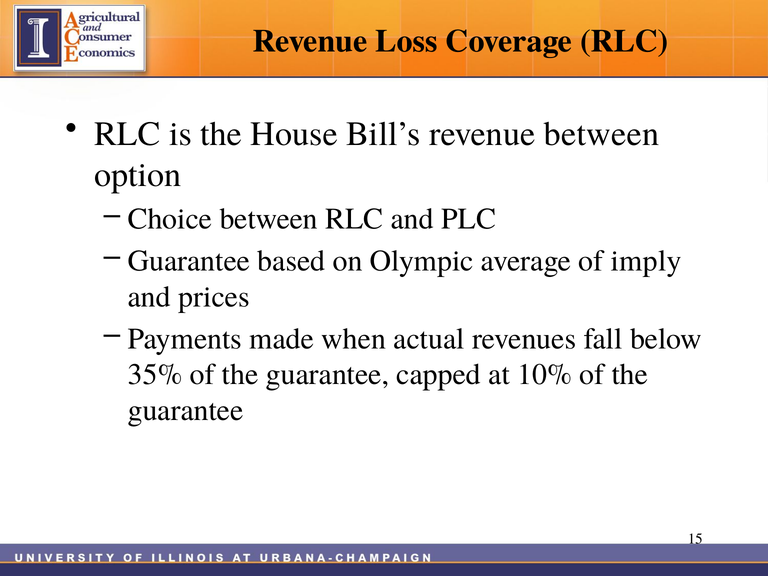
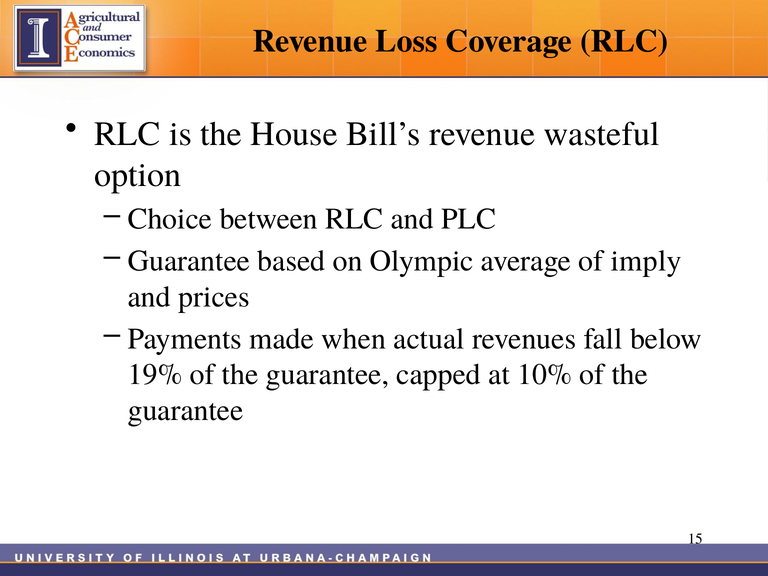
revenue between: between -> wasteful (602, 134)
35%: 35% -> 19% (155, 375)
